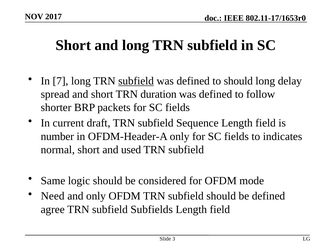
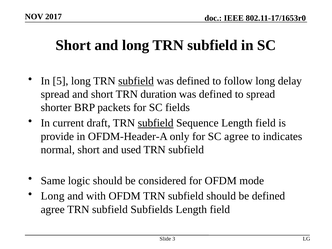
7: 7 -> 5 (60, 81)
to should: should -> follow (238, 81)
to follow: follow -> spread (261, 94)
subfield underline: none -> present (156, 123)
number: number -> provide (57, 136)
only for SC fields: fields -> agree (236, 136)
Need: Need -> Long (53, 196)
and only: only -> with (96, 196)
